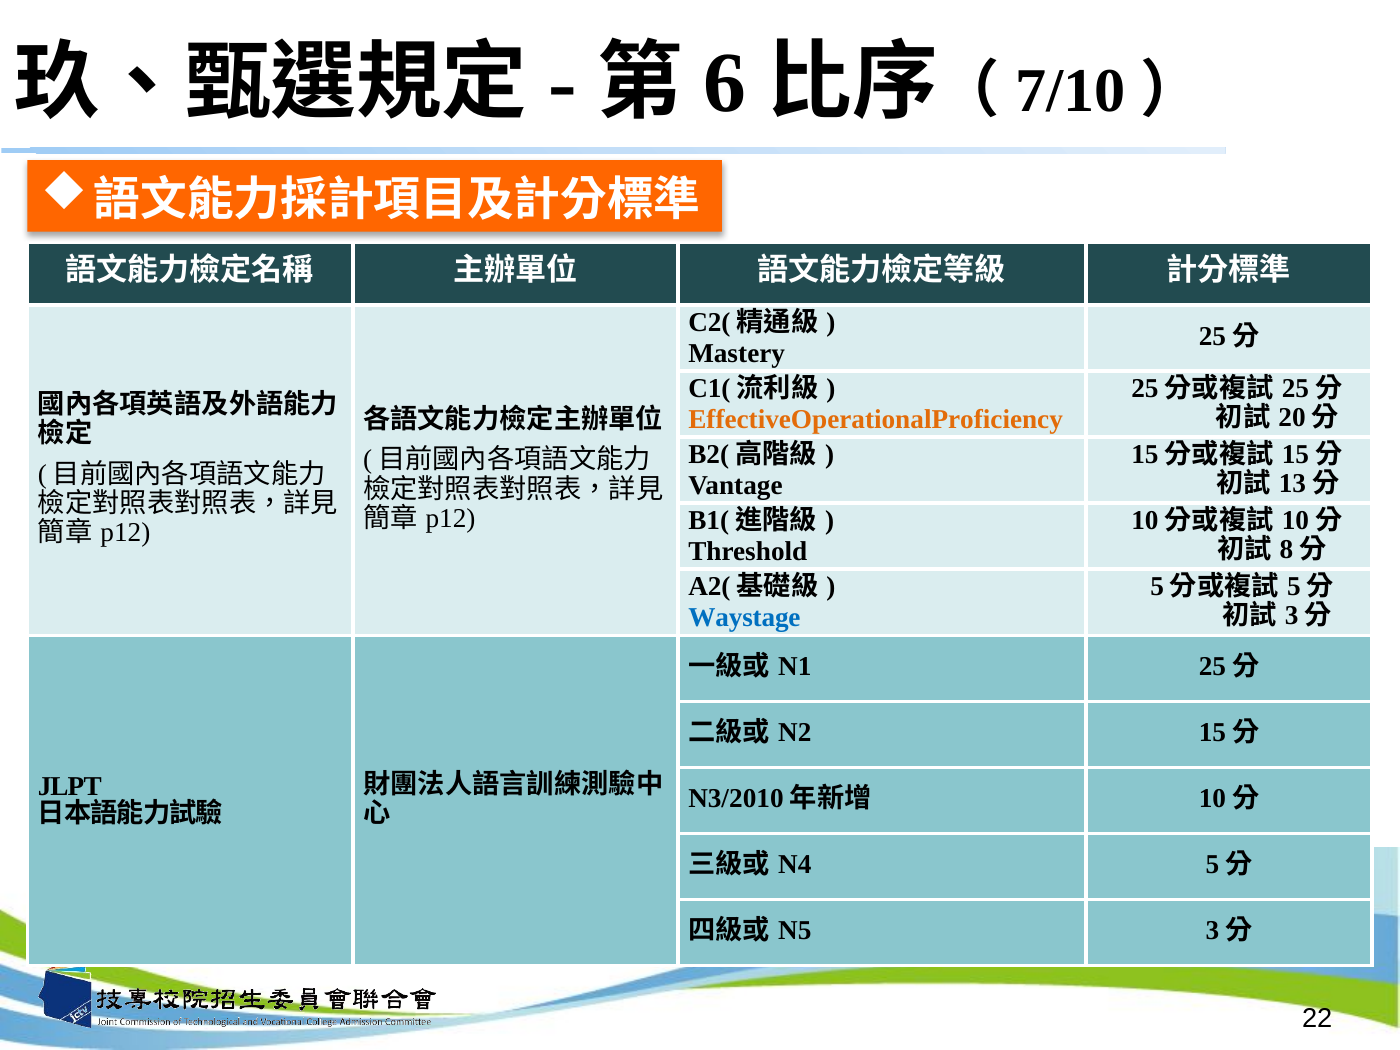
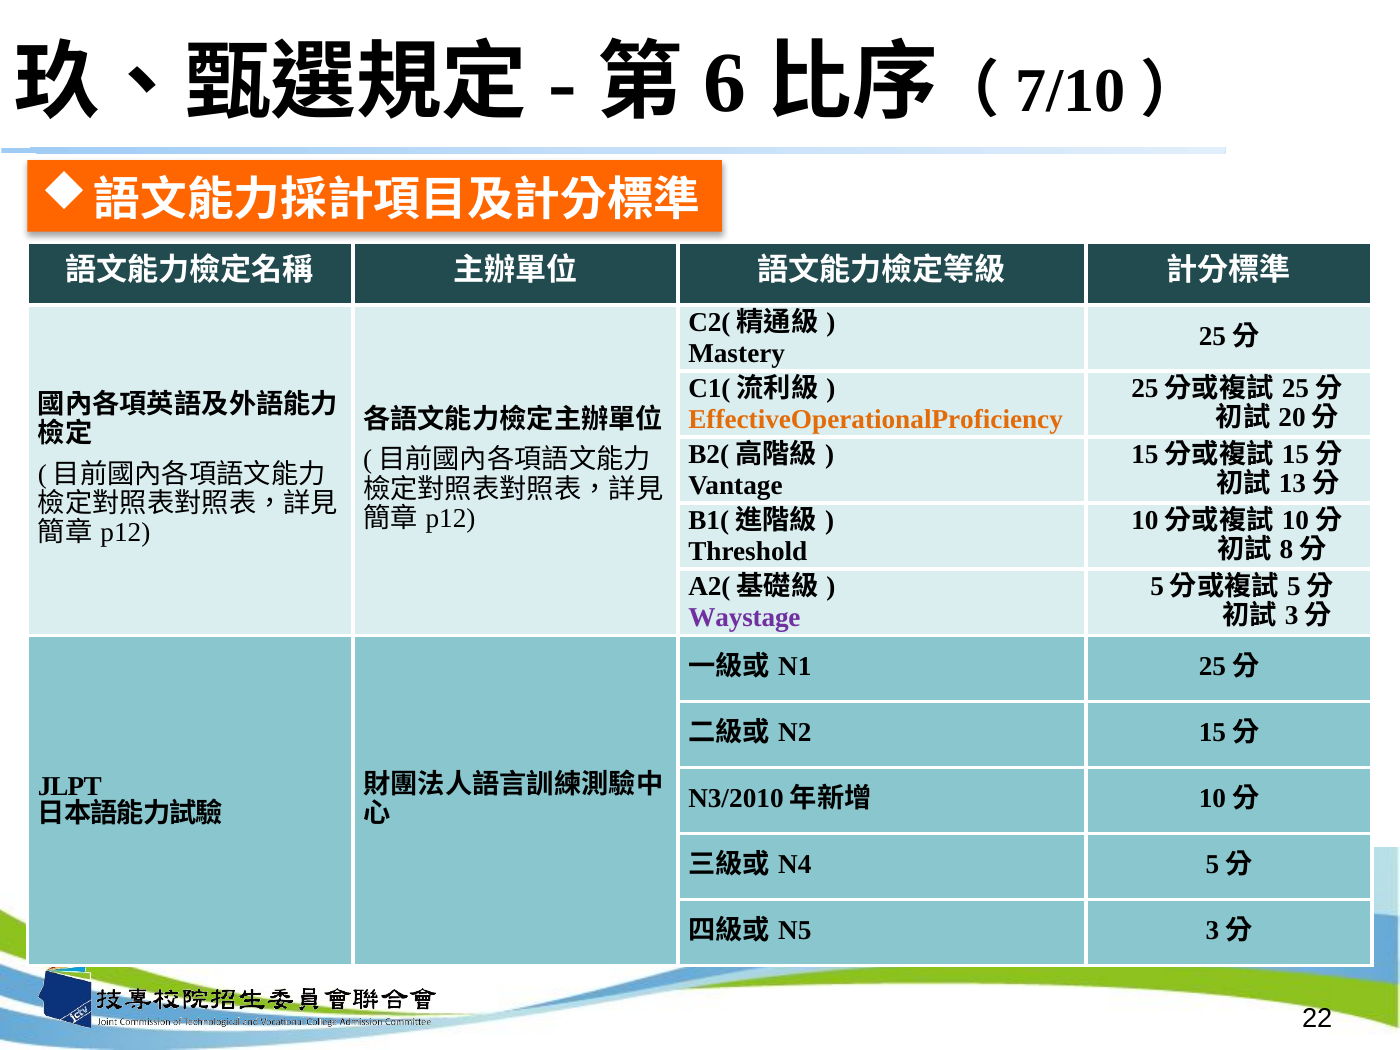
Waystage colour: blue -> purple (744, 617)
